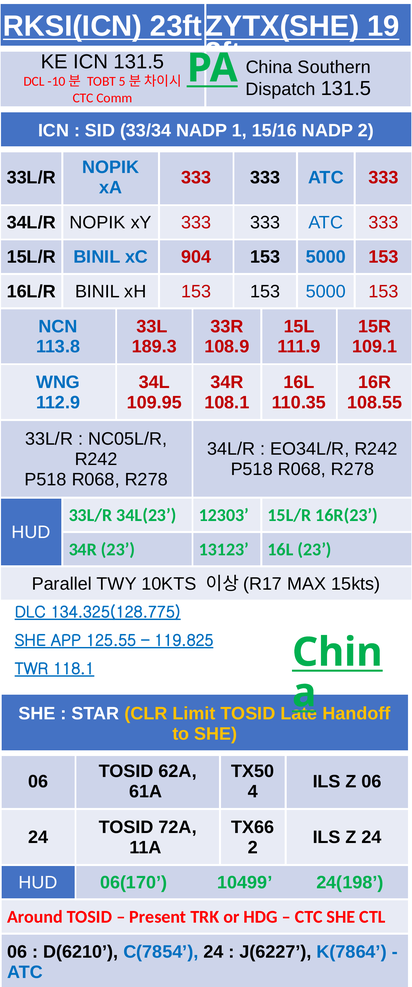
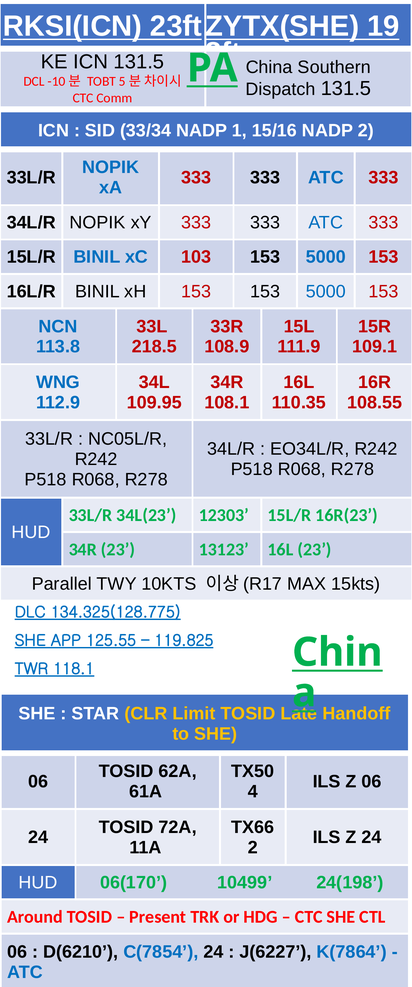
904: 904 -> 103 (196, 257)
189.3: 189.3 -> 218.5 (154, 346)
